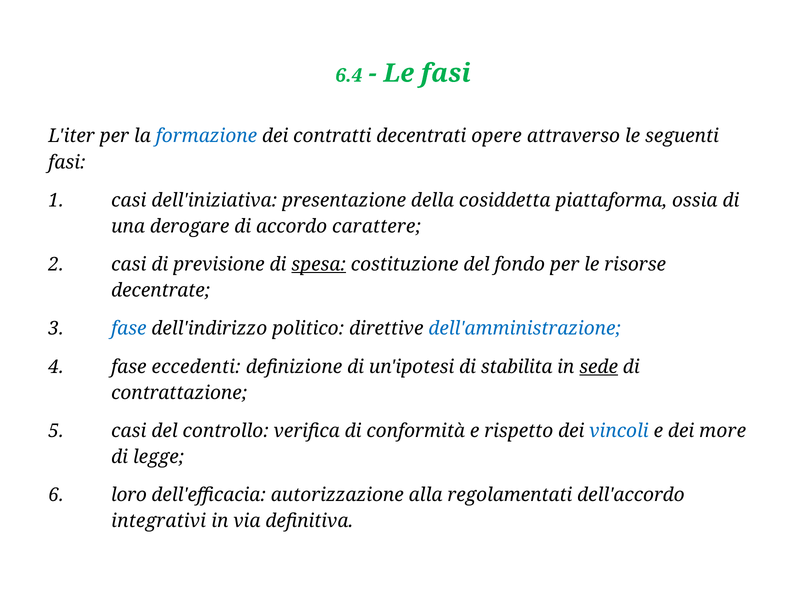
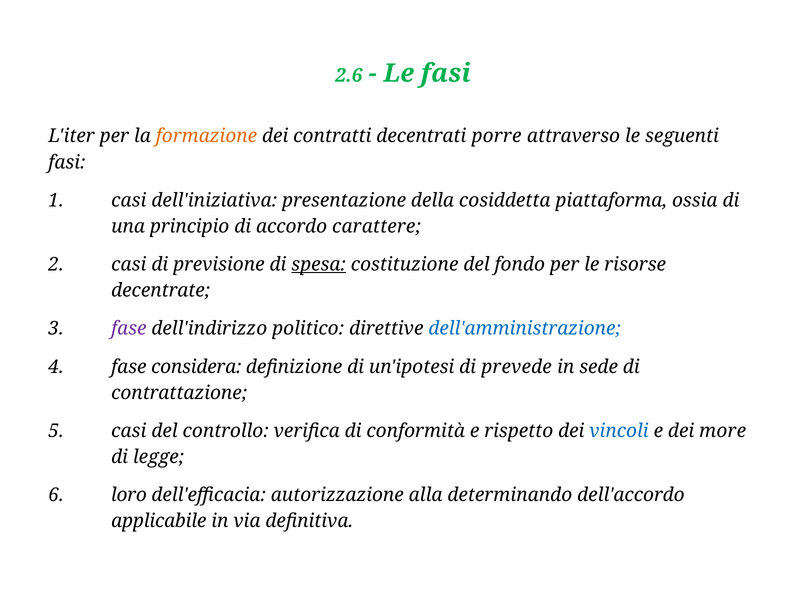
6.4: 6.4 -> 2.6 (349, 76)
formazione colour: blue -> orange (206, 136)
opere: opere -> porre (496, 136)
derogare: derogare -> principio (190, 227)
fase colour: blue -> purple (129, 329)
eccedenti: eccedenti -> considera (196, 367)
stabilita: stabilita -> prevede (516, 367)
sede underline: present -> none (599, 367)
regolamentati: regolamentati -> determinando (510, 495)
integrativi: integrativi -> applicabile (159, 521)
